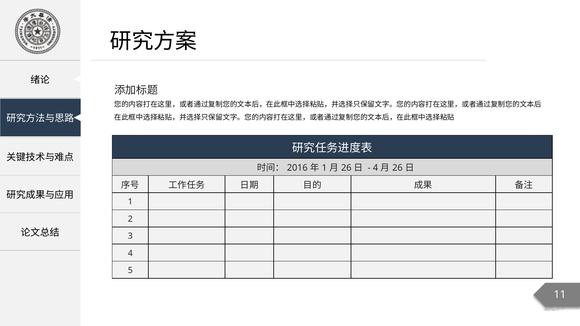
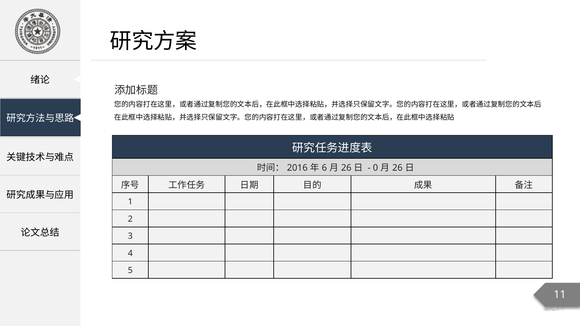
1: 1 -> 6 (324, 168)
4: 4 -> 0 (375, 168)
